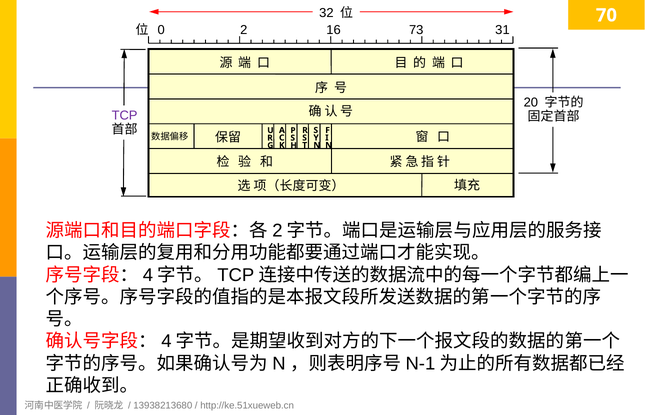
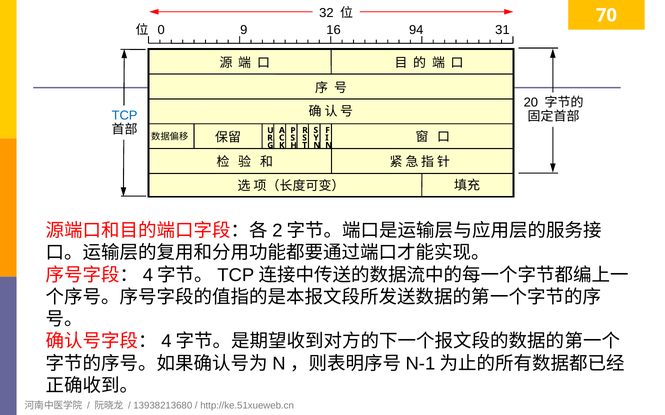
2: 2 -> 9 (244, 30)
73: 73 -> 94 (416, 30)
TCP colour: purple -> blue (125, 116)
